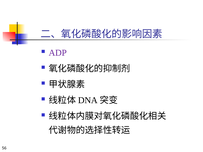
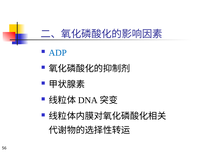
ADP colour: purple -> blue (58, 53)
